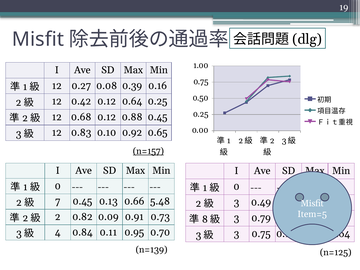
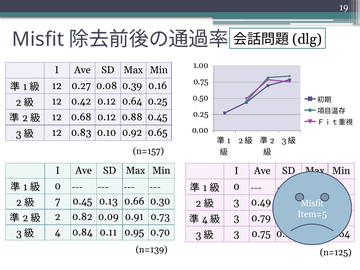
n=157 underline: present -> none (148, 151)
5.48: 5.48 -> 0.30 (160, 201)
8: 8 -> 4 (205, 219)
